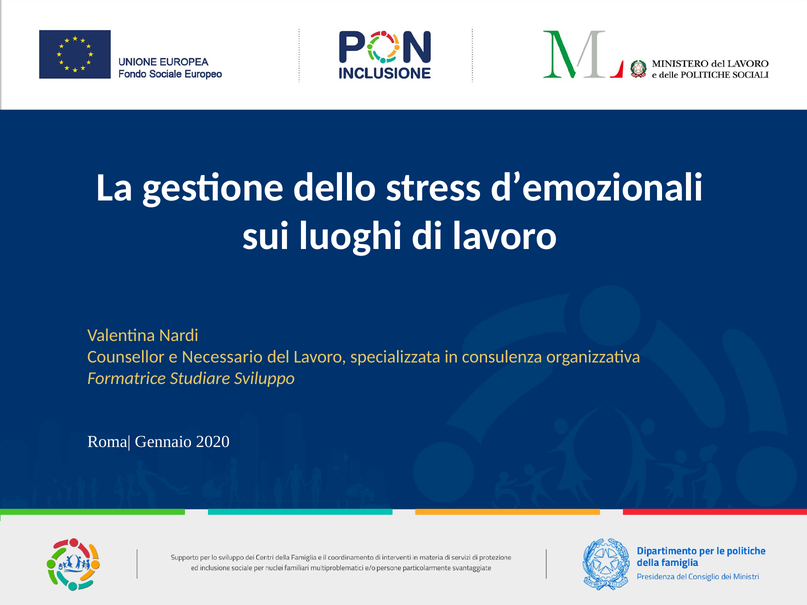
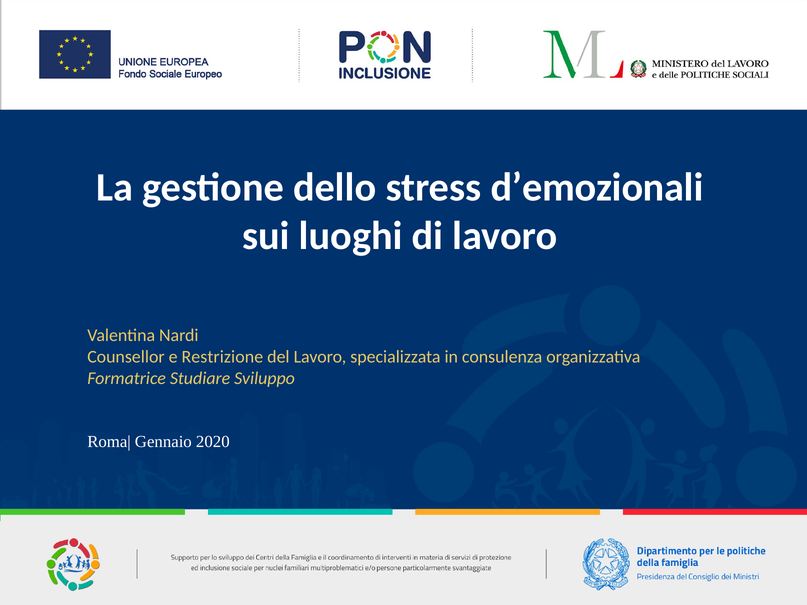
Necessario: Necessario -> Restrizione (222, 357)
